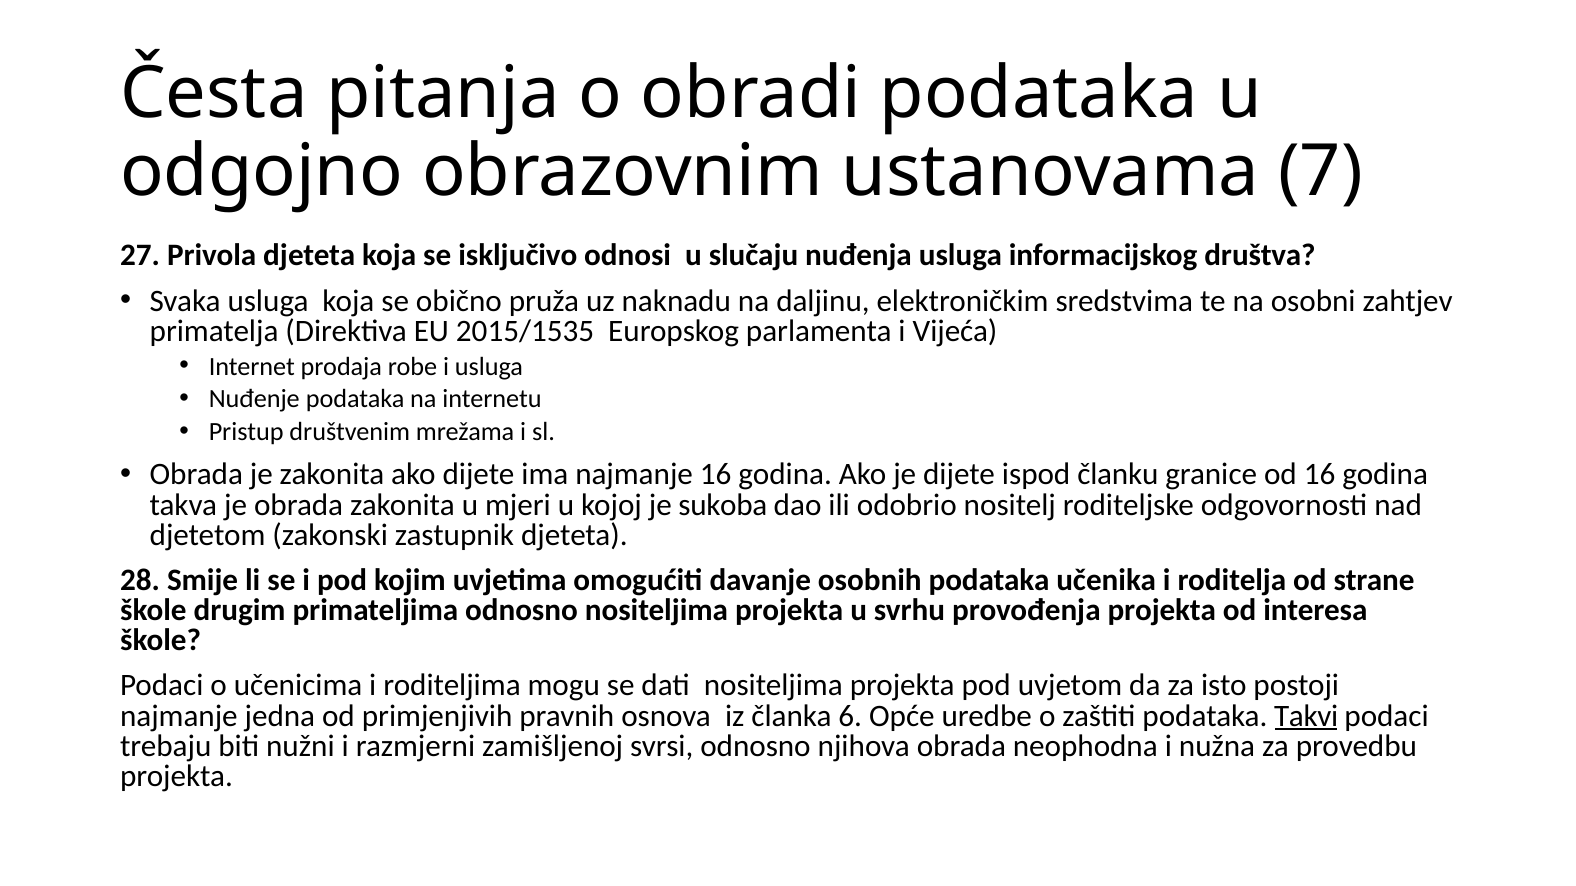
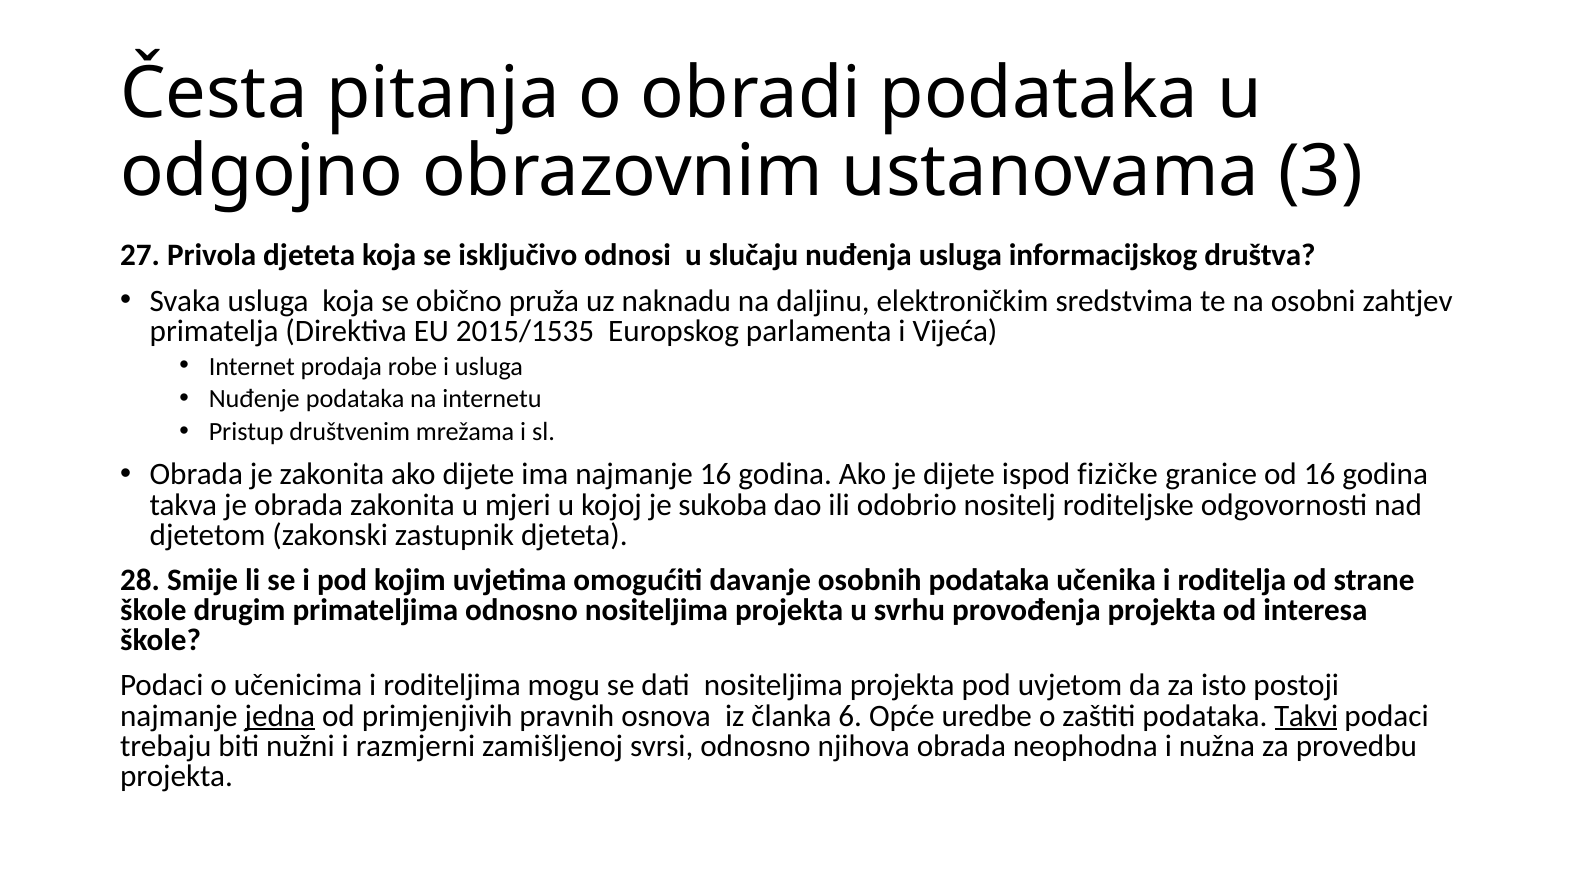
7: 7 -> 3 (1321, 171)
članku: članku -> fizičke (1118, 475)
jedna underline: none -> present (280, 716)
